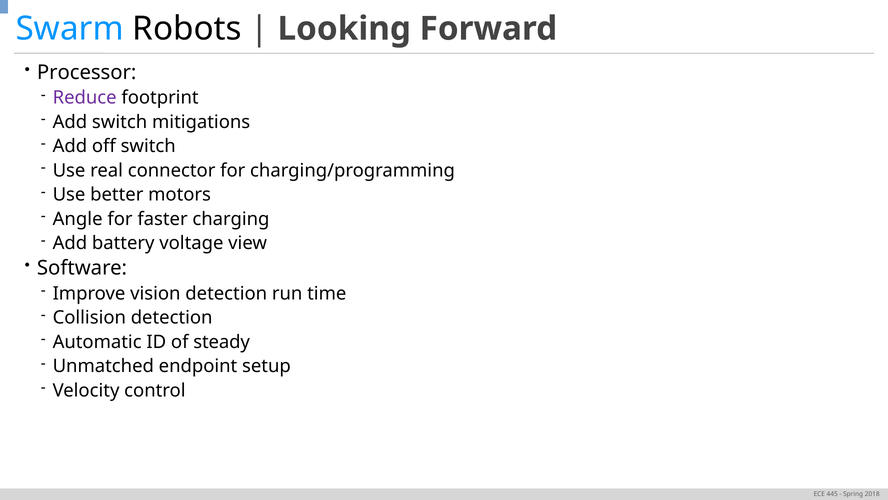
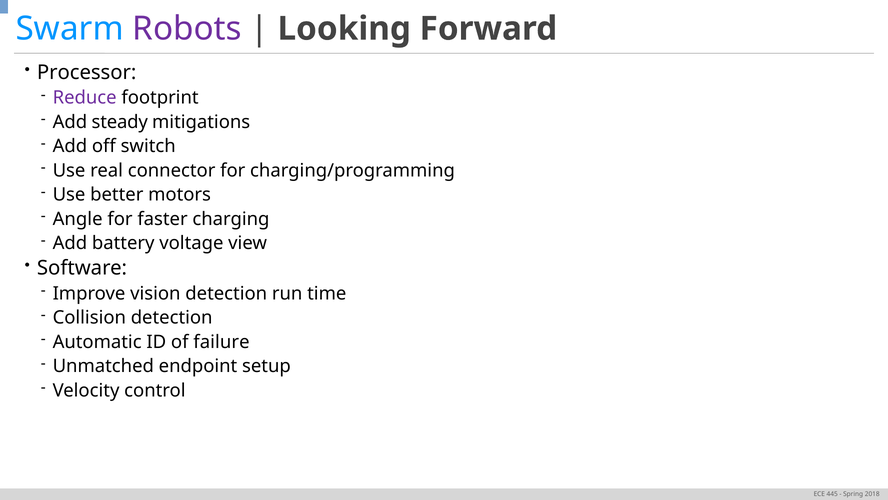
Robots colour: black -> purple (187, 29)
Add switch: switch -> steady (120, 122)
steady: steady -> failure (221, 342)
